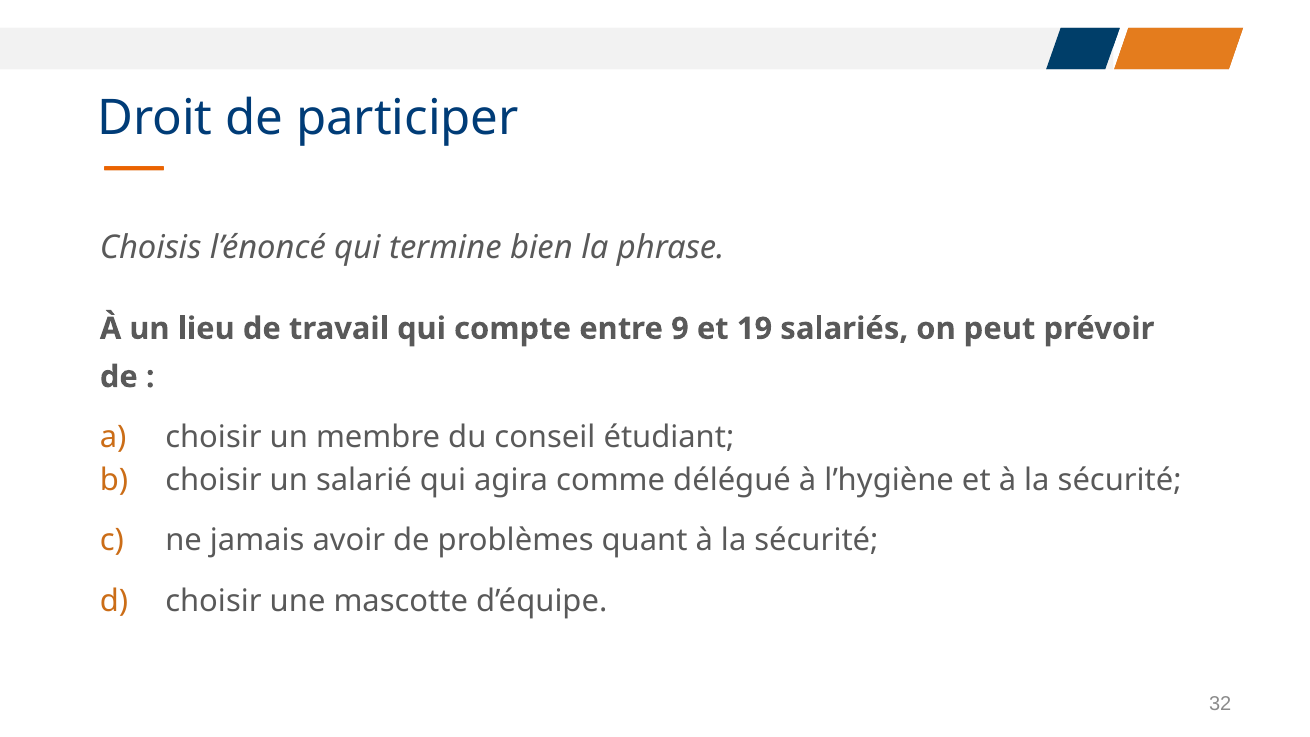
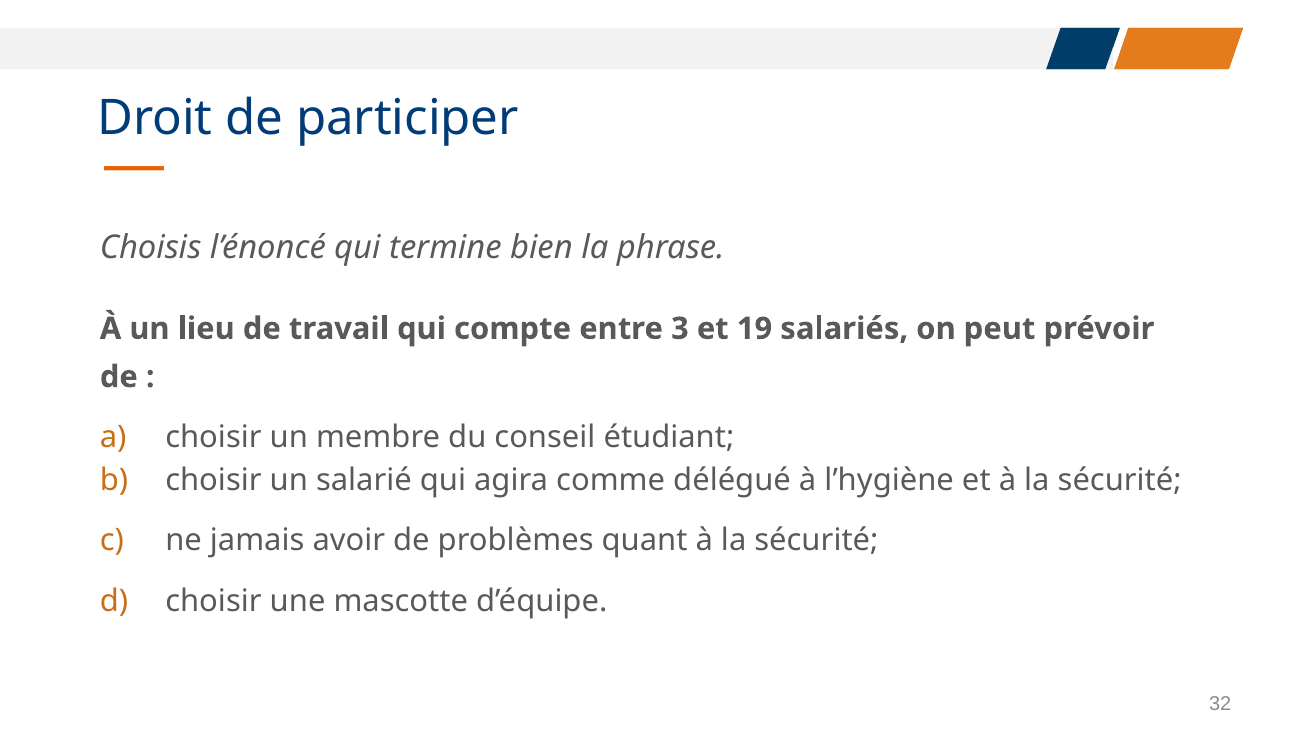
9: 9 -> 3 (680, 329)
